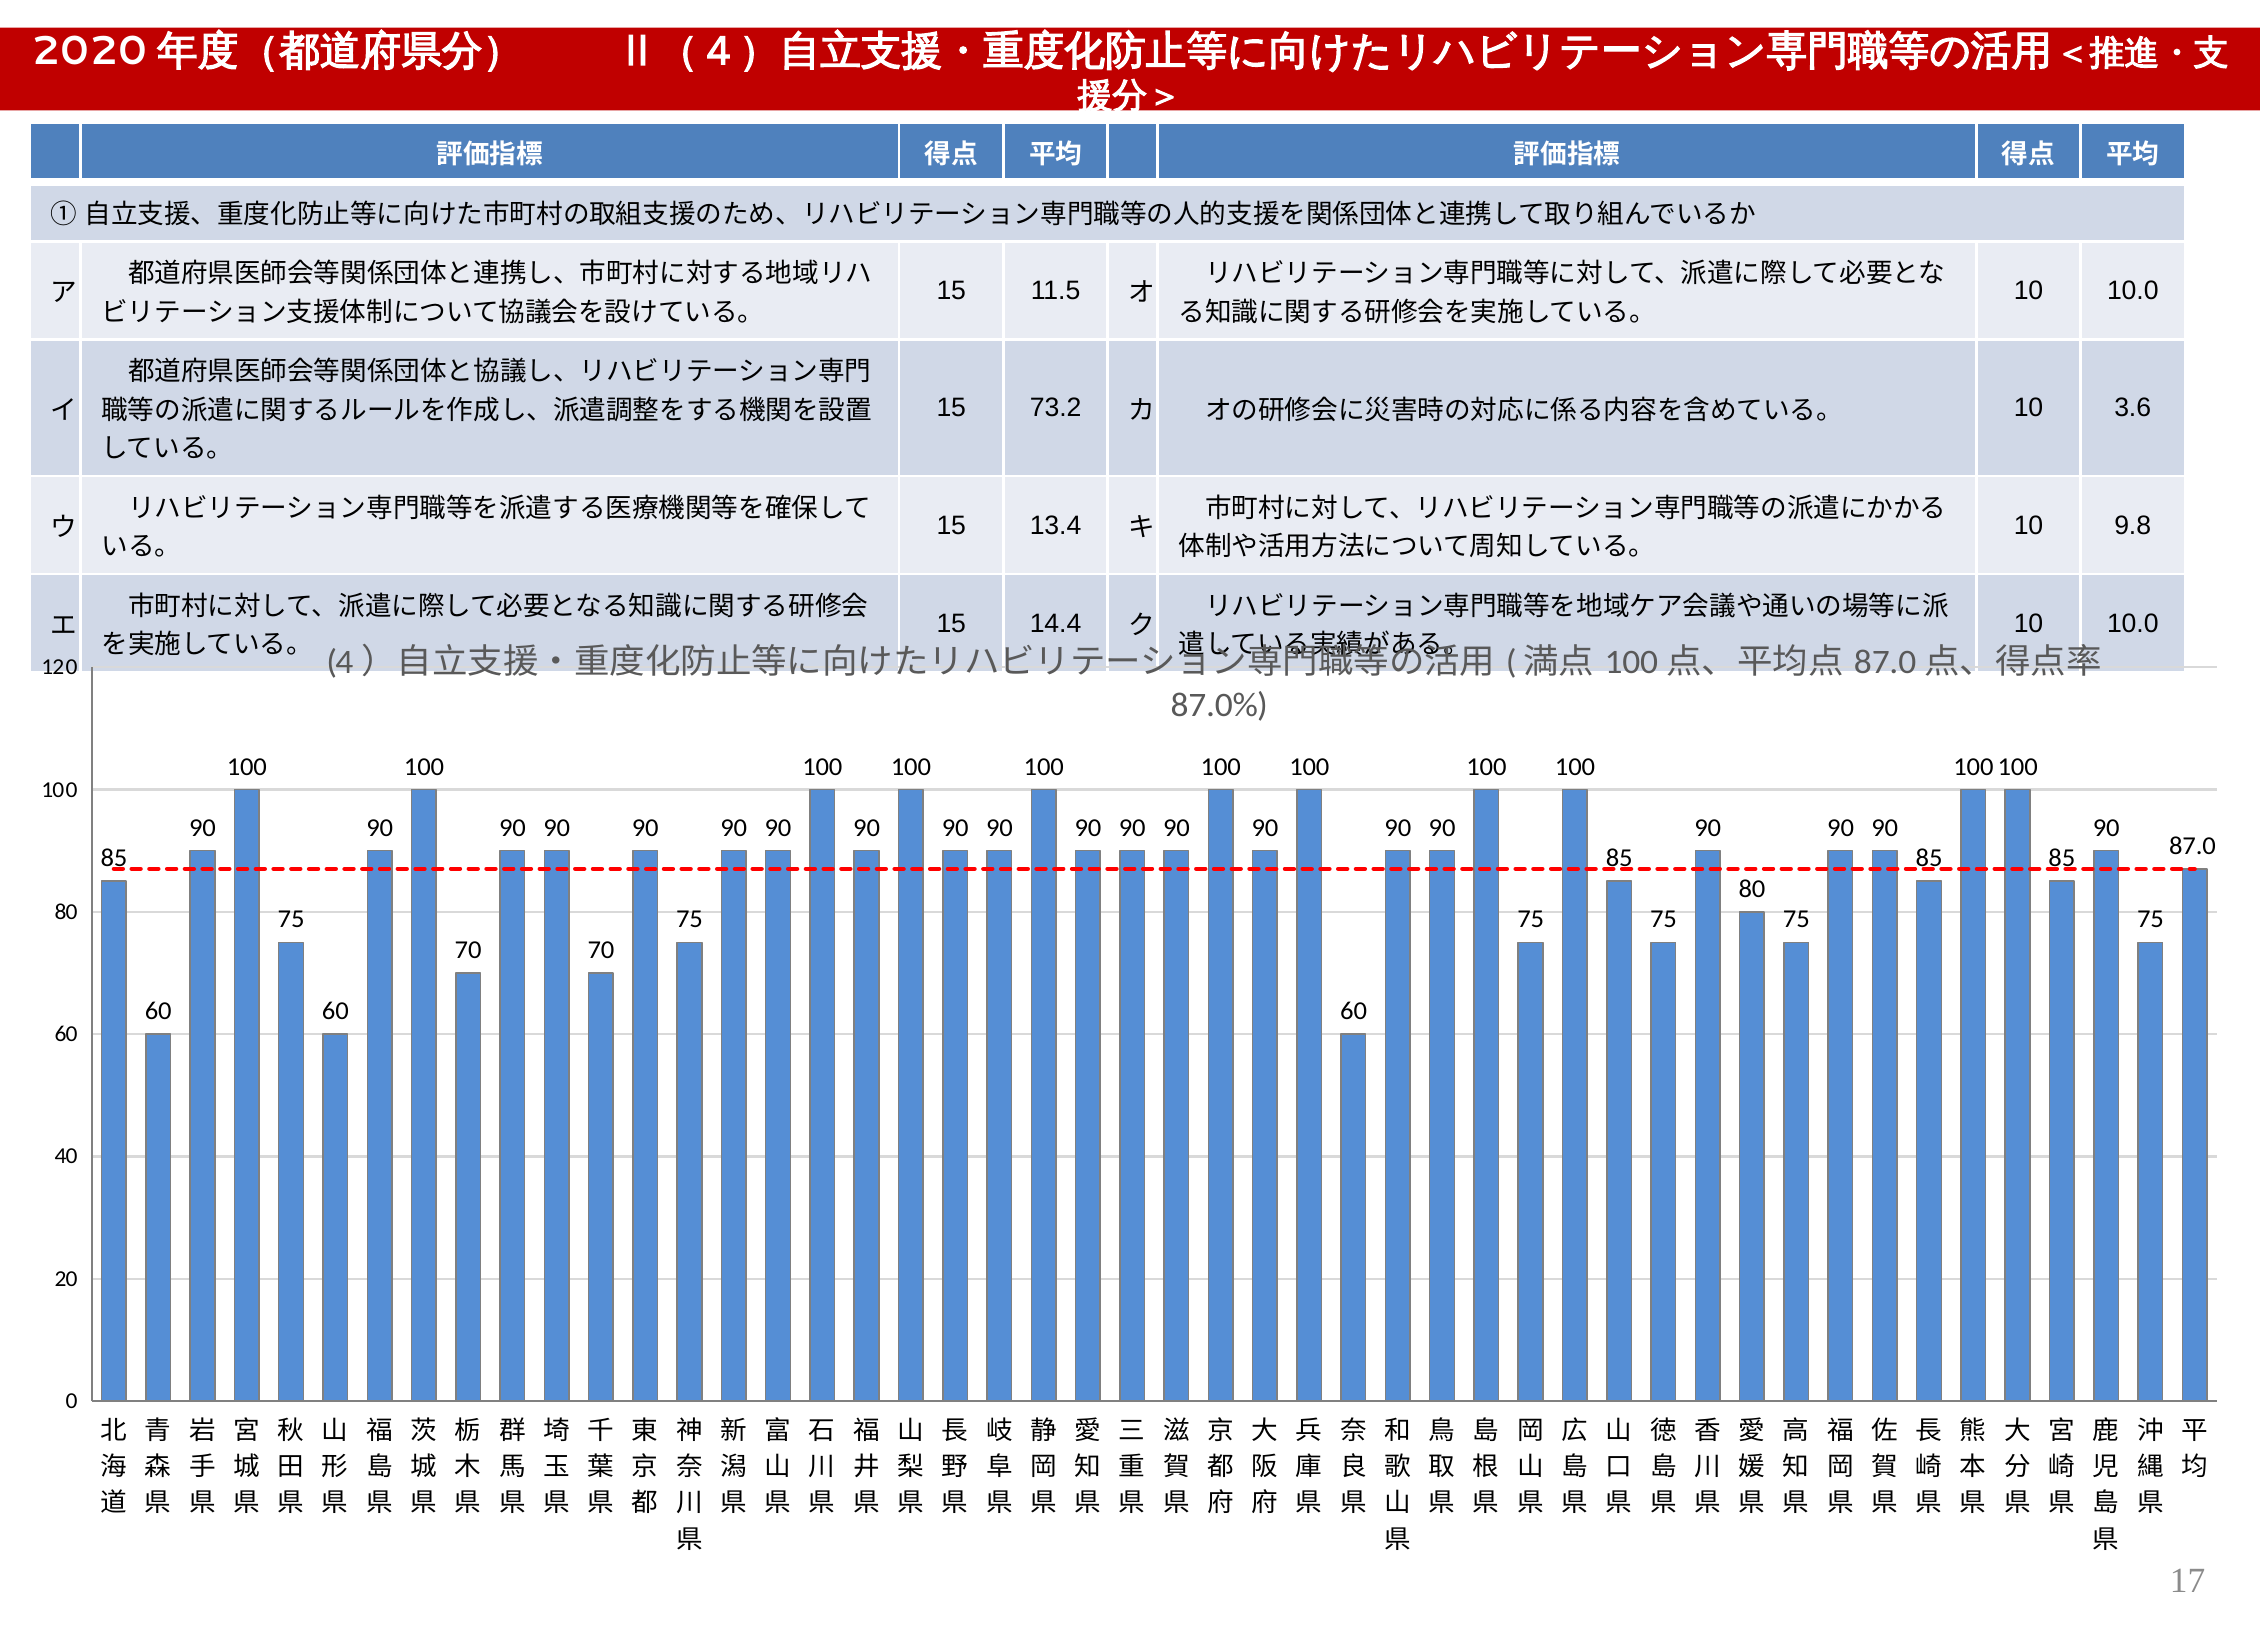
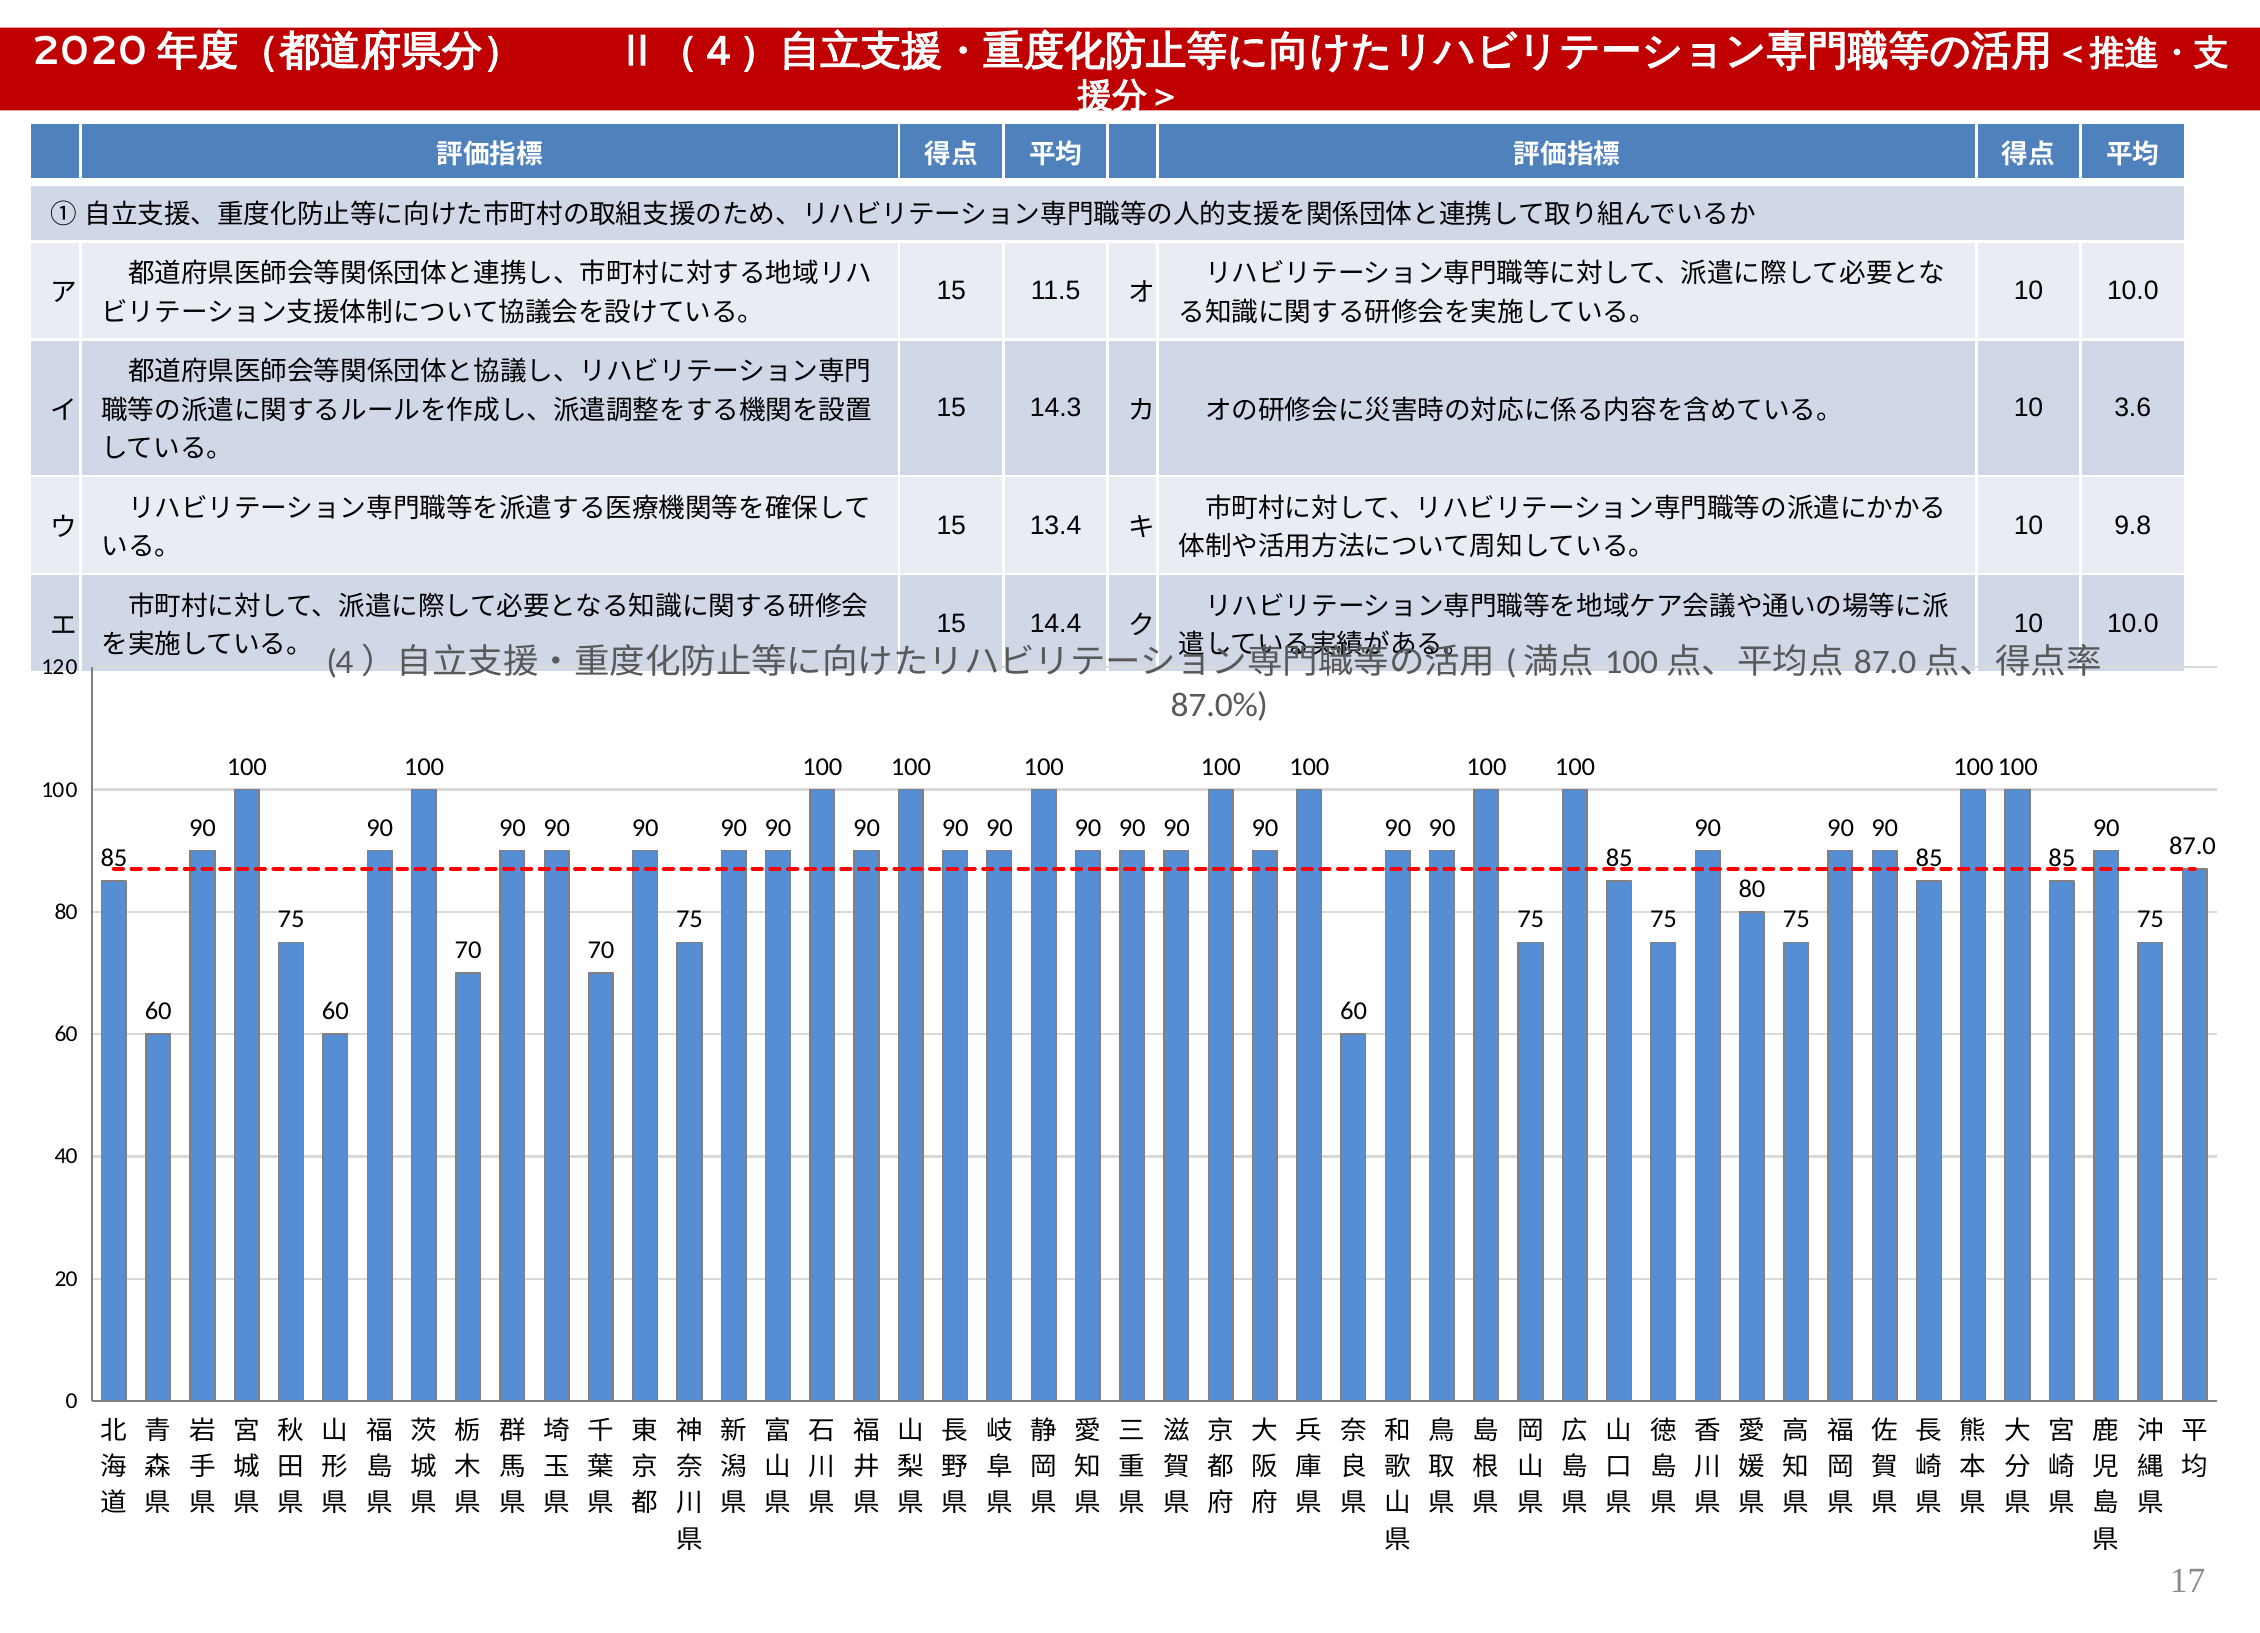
73.2: 73.2 -> 14.3 (1056, 408)
